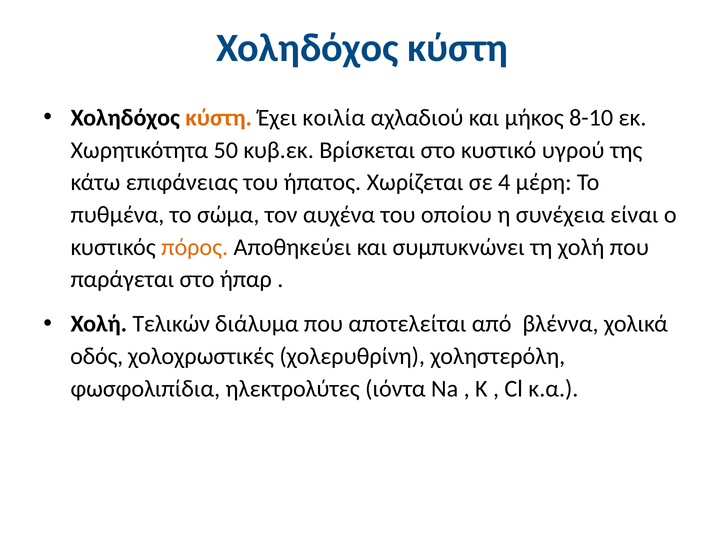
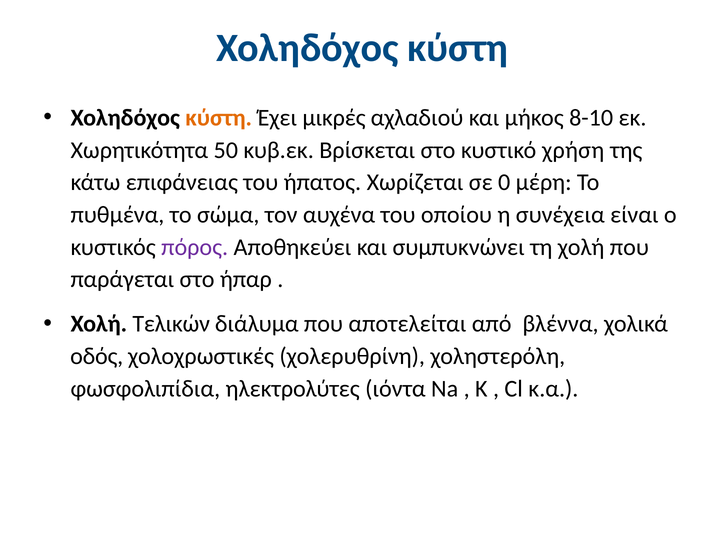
κοιλία: κοιλία -> μικρές (334, 118)
υγρού: υγρού -> χρήση (573, 150)
4: 4 -> 0 (504, 183)
πόρος colour: orange -> purple (195, 247)
